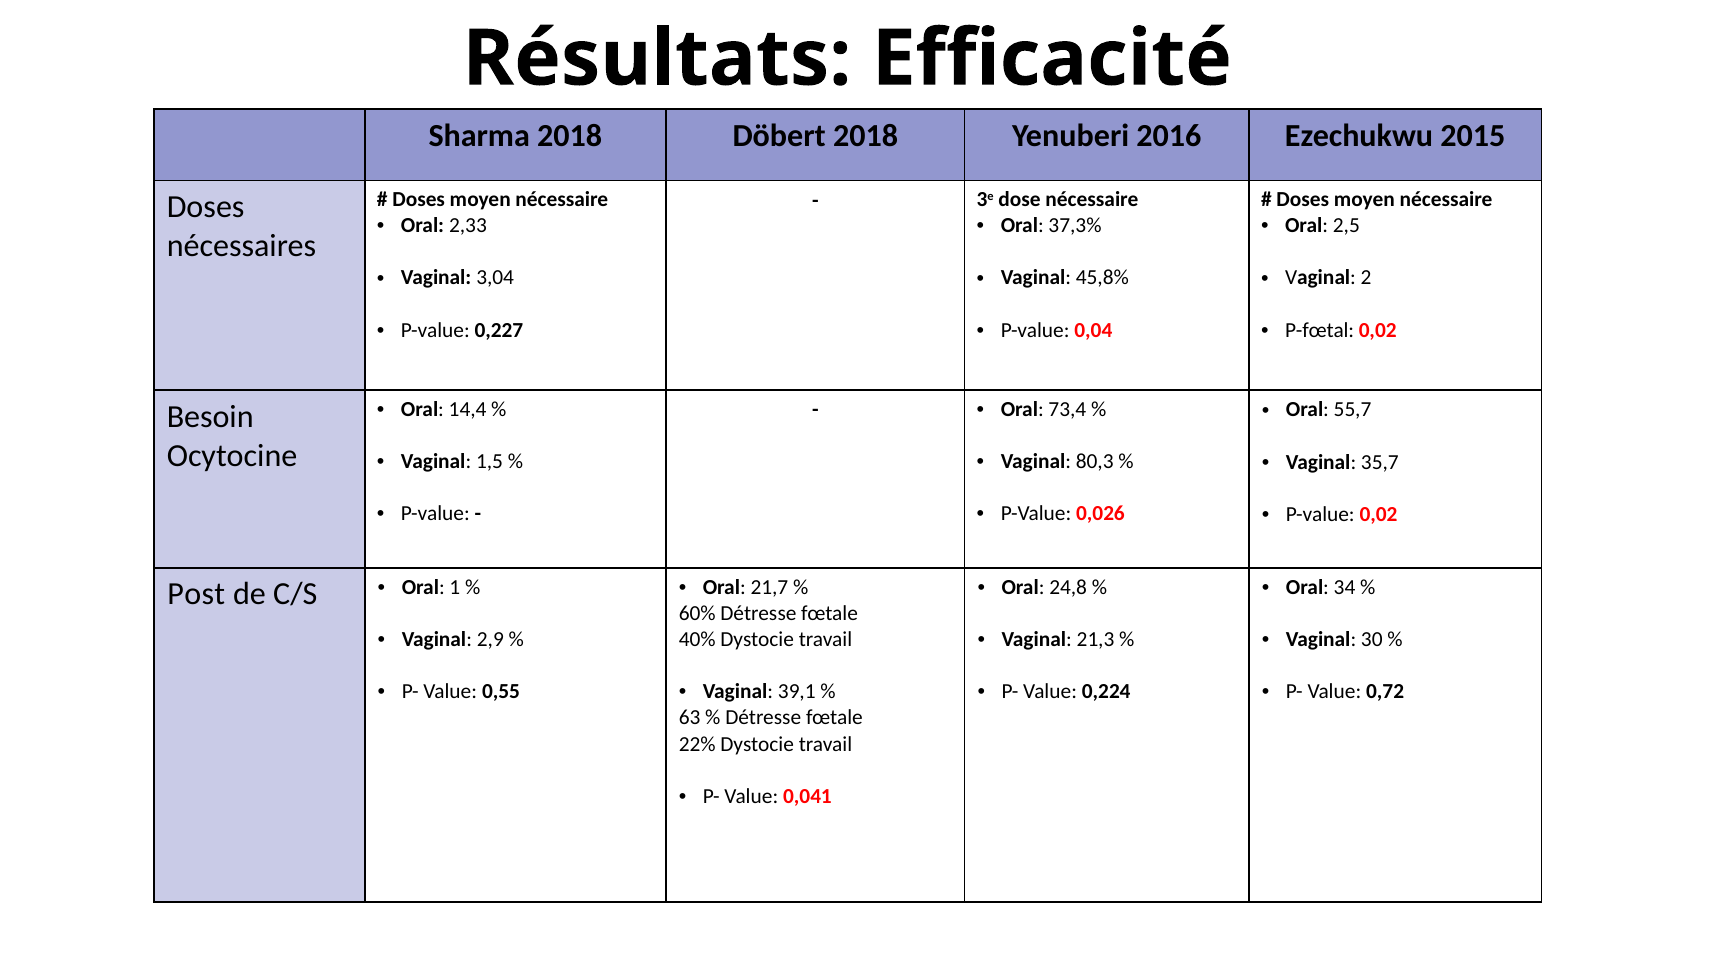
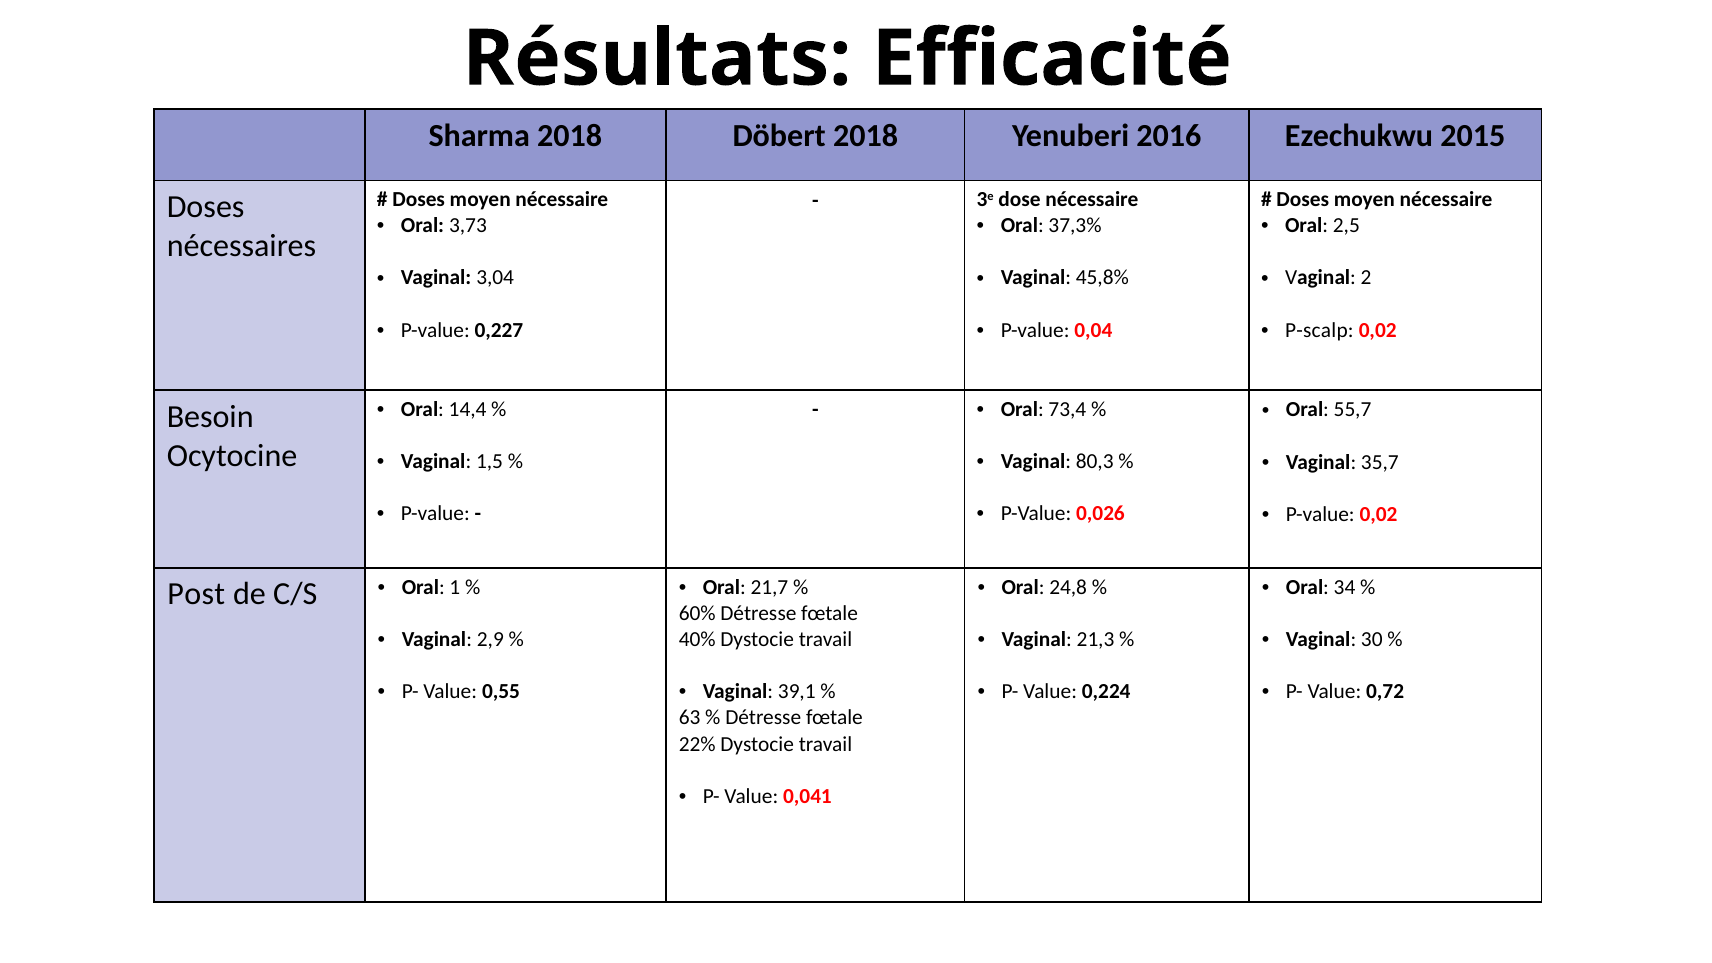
2,33: 2,33 -> 3,73 (468, 226)
P-fœtal: P-fœtal -> P-scalp (1319, 330)
